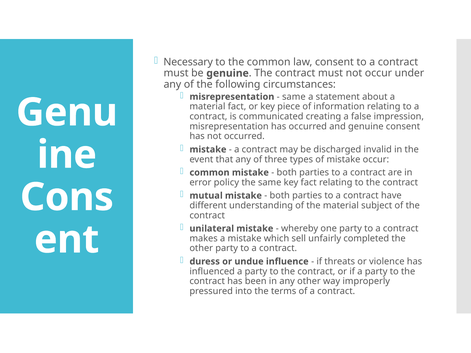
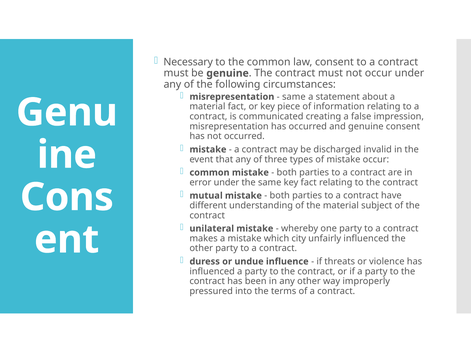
error policy: policy -> under (226, 183)
sell: sell -> city (299, 239)
unfairly completed: completed -> influenced (366, 239)
